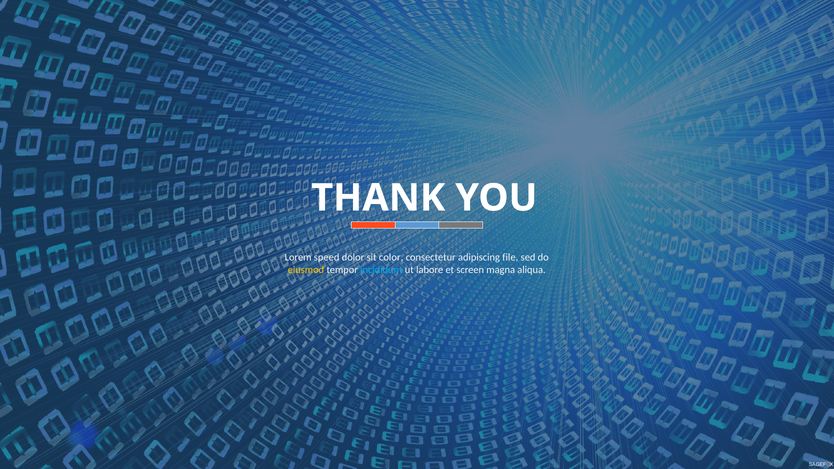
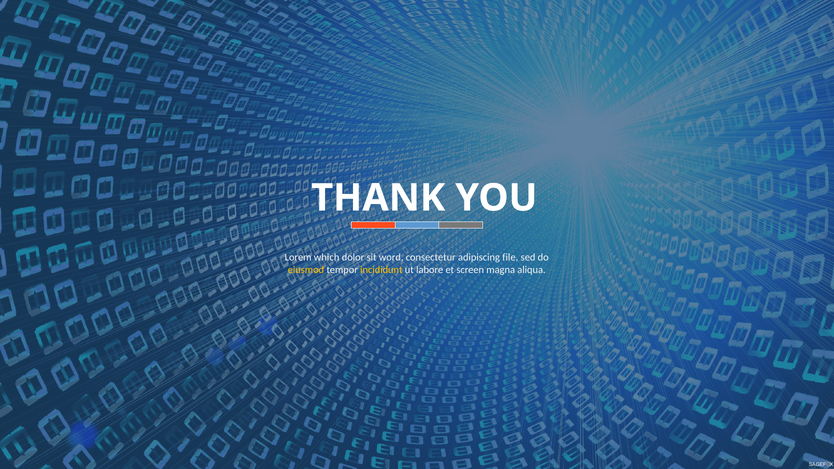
speed: speed -> which (327, 257)
color: color -> word (391, 257)
incididunt colour: light blue -> yellow (381, 270)
